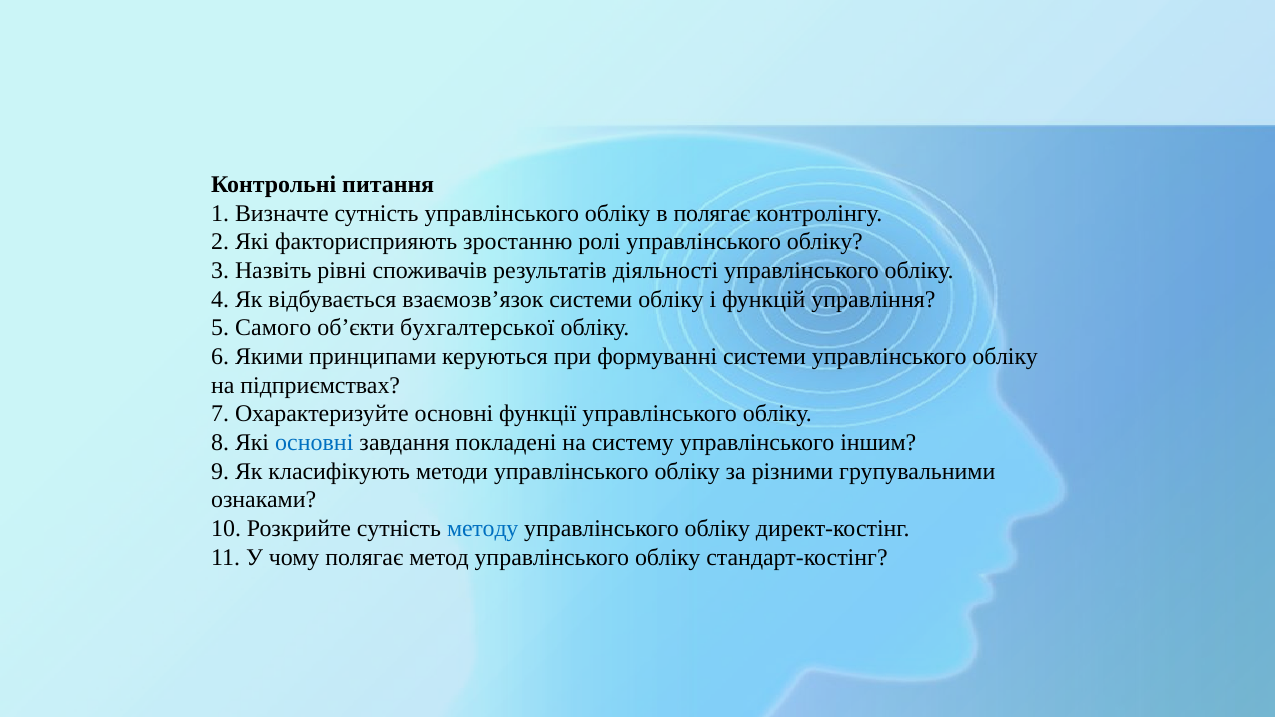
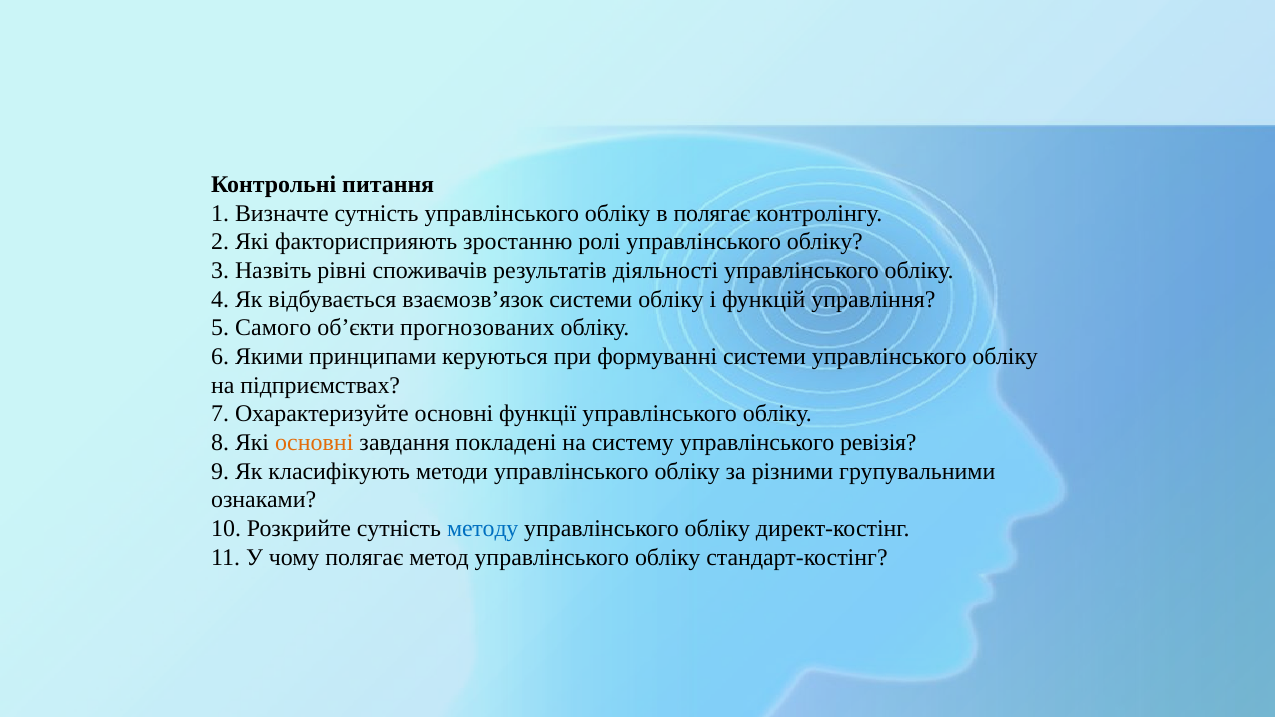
бухгалтерської: бухгалтерської -> прогнозованих (477, 328)
основні colour: blue -> orange (314, 443)
іншим: іншим -> ревізія (878, 443)
